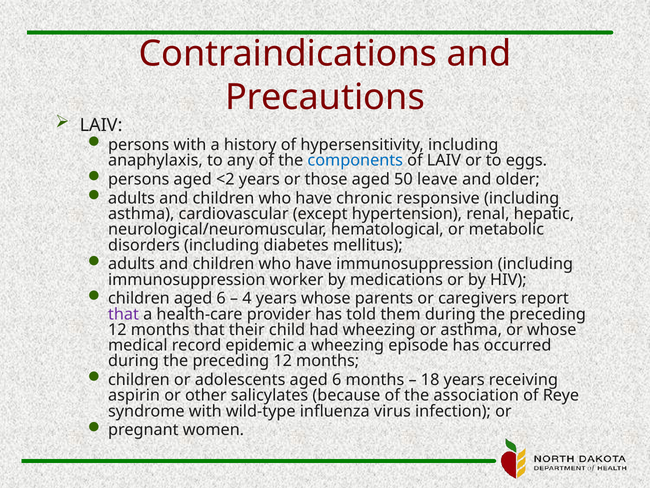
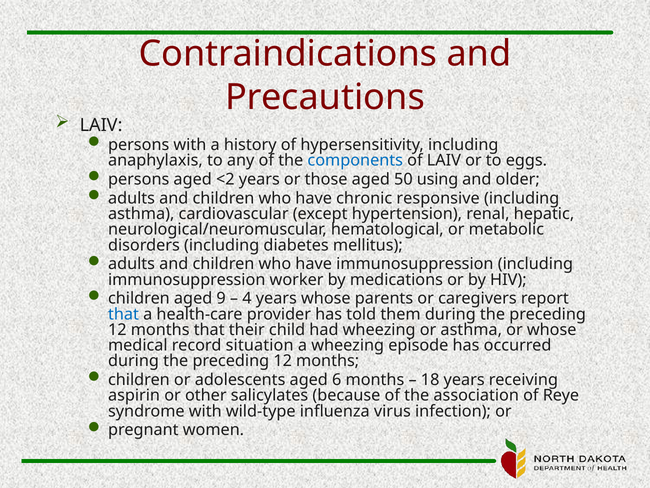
leave: leave -> using (438, 179)
children aged 6: 6 -> 9 (221, 298)
that colour: purple -> blue (124, 314)
epidemic: epidemic -> situation (260, 345)
